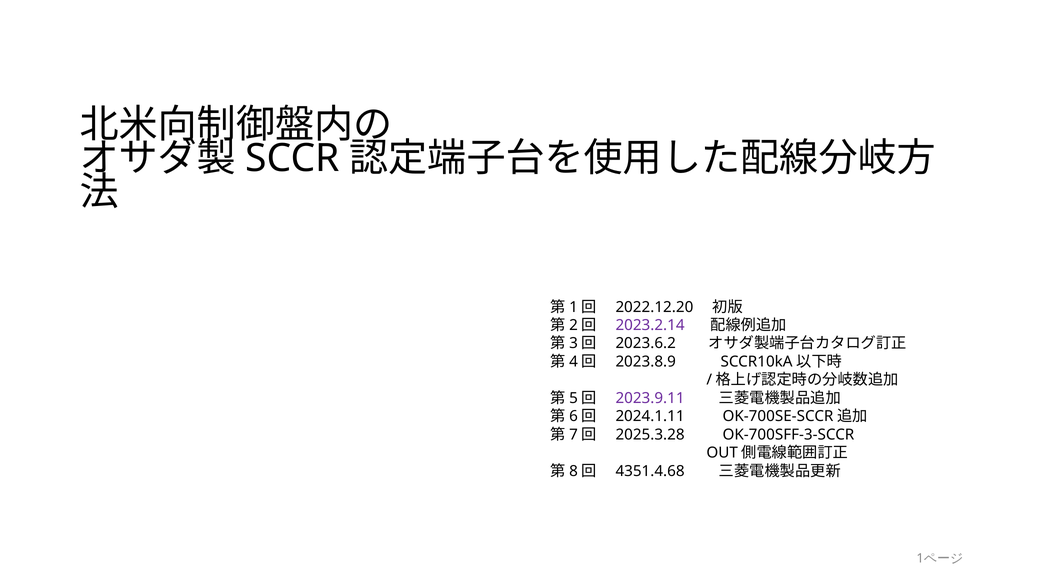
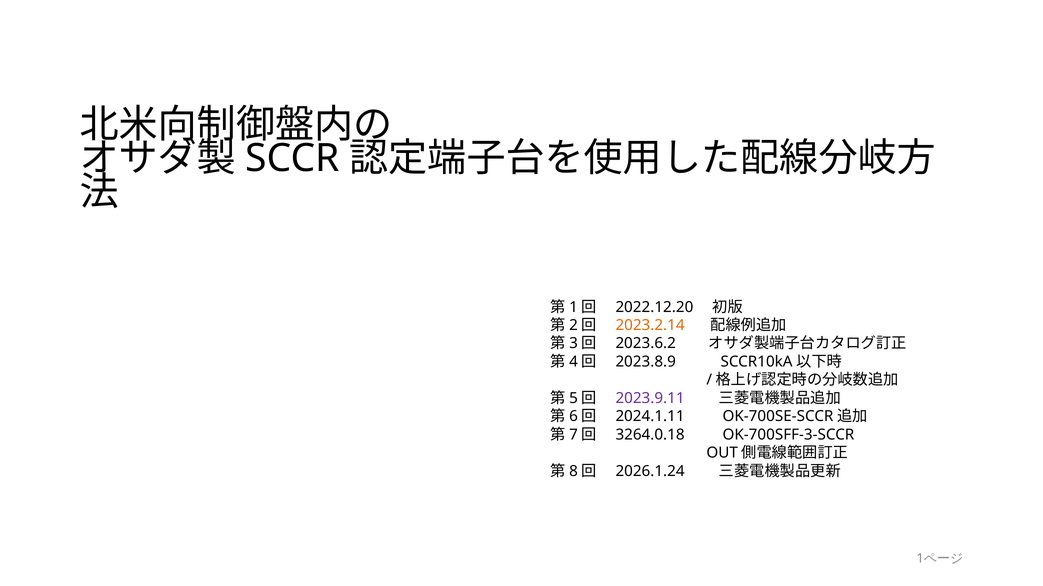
2023.2.14 colour: purple -> orange (650, 326)
2025.3.28: 2025.3.28 -> 3264.0.18 (650, 435)
4351.4.68: 4351.4.68 -> 2026.1.24 (650, 472)
